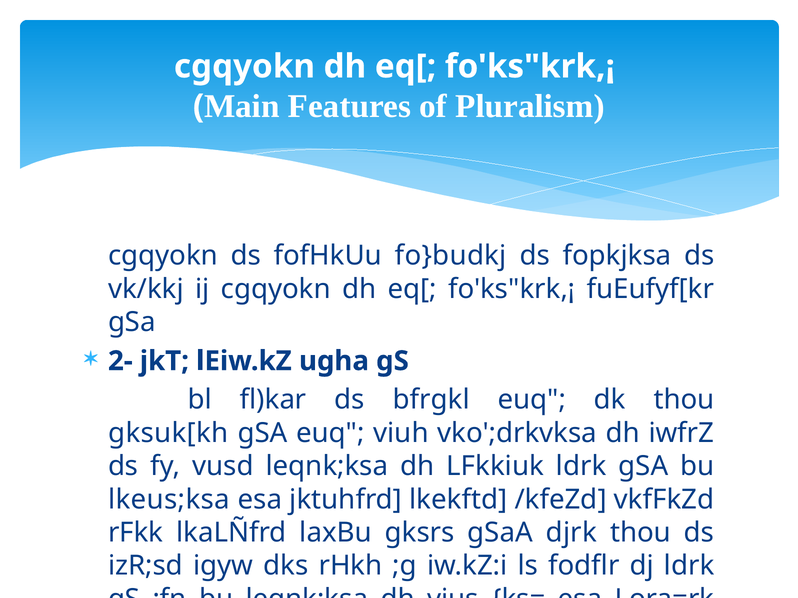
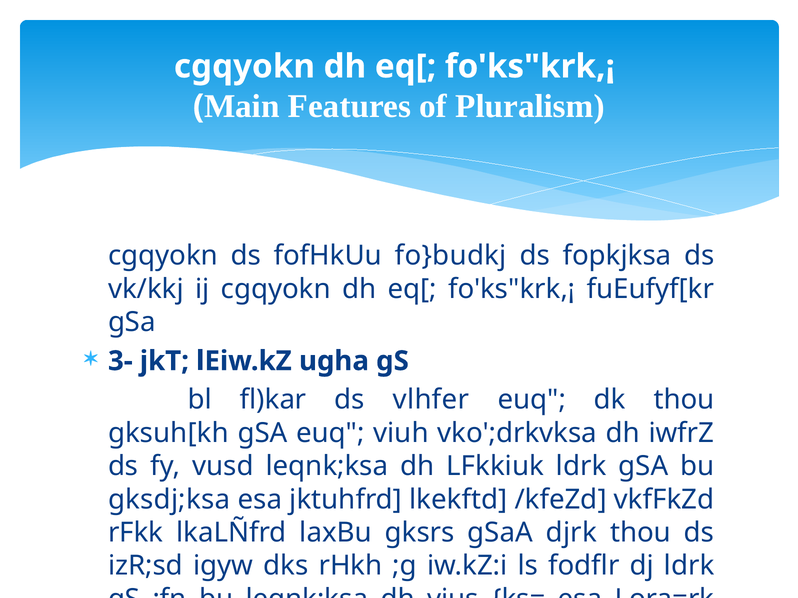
2-: 2- -> 3- (120, 361)
bfrgkl: bfrgkl -> vlhfer (431, 400)
gksuk[kh: gksuk[kh -> gksuh[kh (168, 433)
lkeus;ksa: lkeus;ksa -> gksdj;ksa (169, 500)
